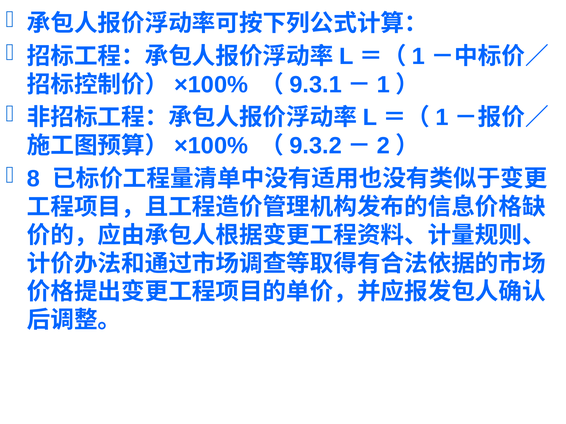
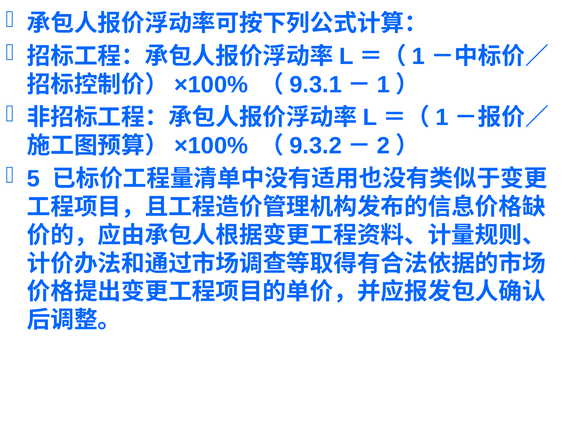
8: 8 -> 5 (33, 179)
